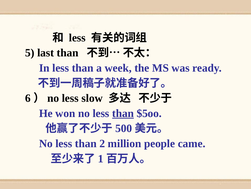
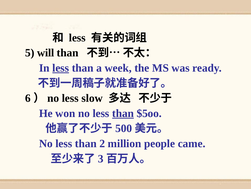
last: last -> will (46, 53)
less underline: none -> present (61, 68)
1: 1 -> 3 (101, 158)
